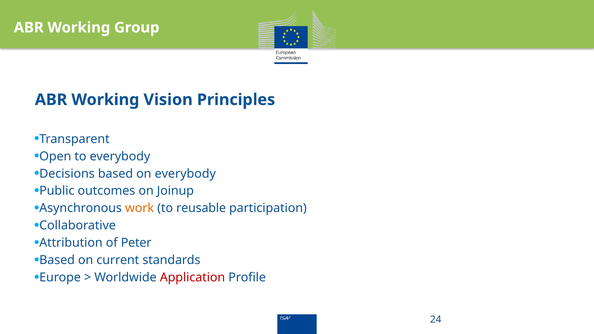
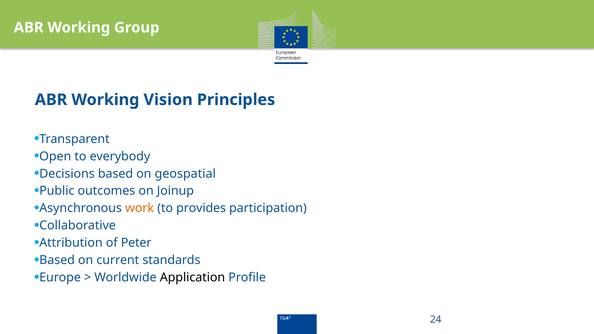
on everybody: everybody -> geospatial (185, 174)
reusable: reusable -> provides (201, 208)
Application colour: red -> black (193, 278)
